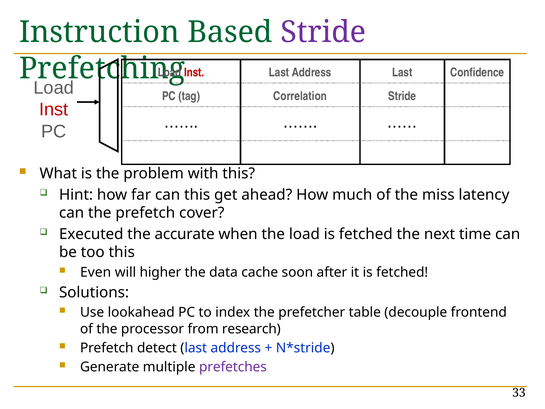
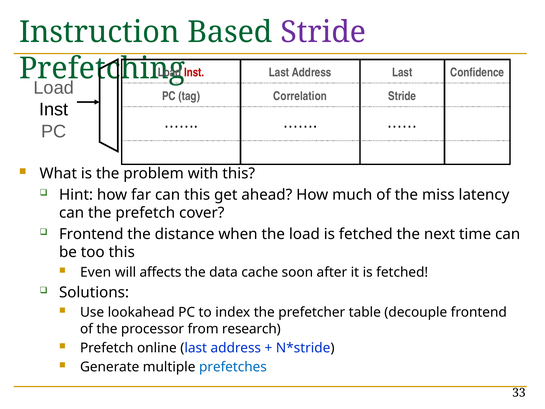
Inst colour: red -> black (54, 110)
Executed: Executed -> Frontend (91, 234)
accurate: accurate -> distance (185, 234)
higher: higher -> affects (160, 272)
detect: detect -> online (157, 348)
prefetches colour: purple -> blue (233, 367)
